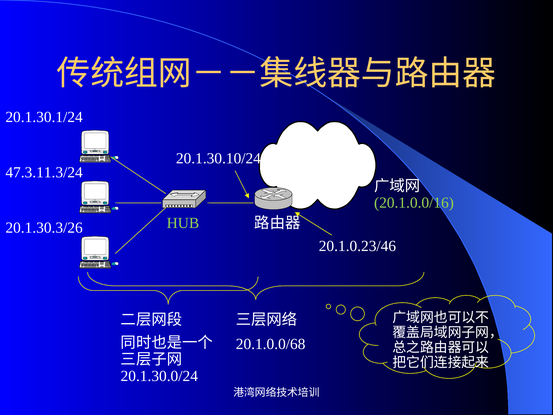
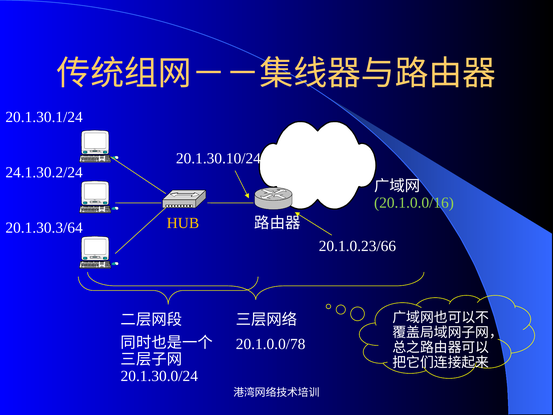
47.3.11.3/24: 47.3.11.3/24 -> 24.1.30.2/24 (44, 172)
HUB colour: light green -> yellow (183, 223)
20.1.30.3/26: 20.1.30.3/26 -> 20.1.30.3/64 (44, 227)
20.1.0.23/46: 20.1.0.23/46 -> 20.1.0.23/66 (357, 246)
20.1.0.0/68: 20.1.0.0/68 -> 20.1.0.0/78 (271, 344)
